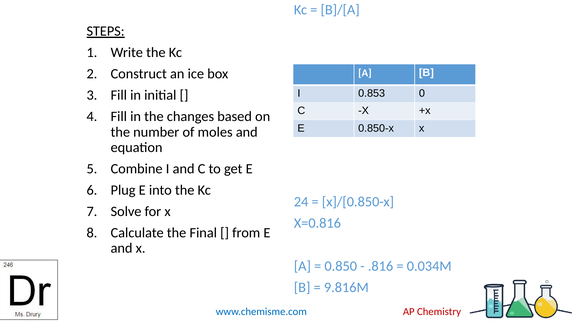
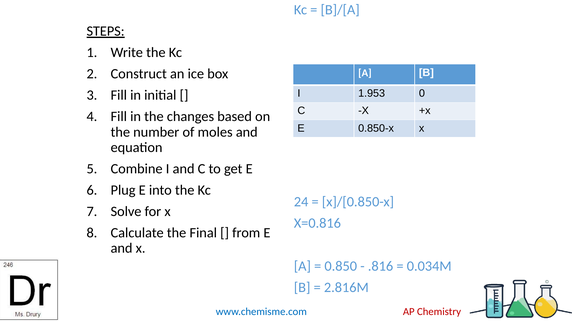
0.853: 0.853 -> 1.953 (372, 94)
9.816M: 9.816M -> 2.816M (346, 288)
